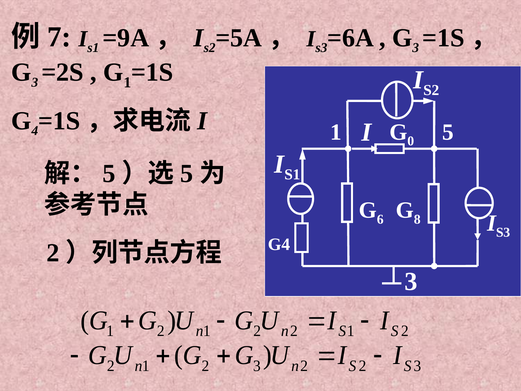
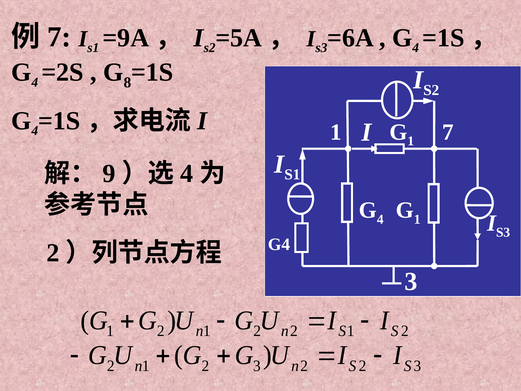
3: 3 -> 4 (416, 48)
3: 3 -> 4 (35, 82)
1: 1 -> 8 (127, 82)
0: 0 -> 1 (411, 141)
1 5: 5 -> 7 (448, 132)
5: 5 -> 9 (109, 174)
5: 5 -> 4 (187, 174)
6: 6 -> 4 (380, 219)
8: 8 -> 1 (417, 219)
